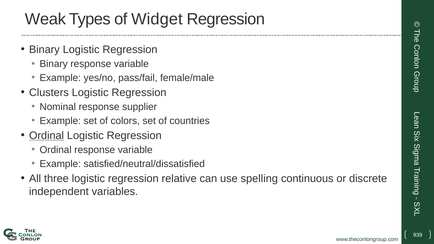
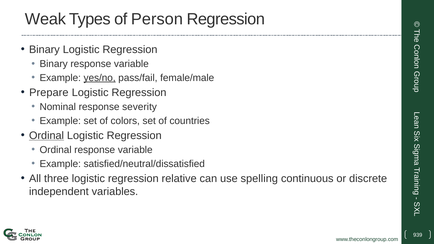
Widget: Widget -> Person (157, 19)
yes/no underline: none -> present (100, 78)
Clusters: Clusters -> Prepare (49, 93)
supplier: supplier -> severity (140, 107)
